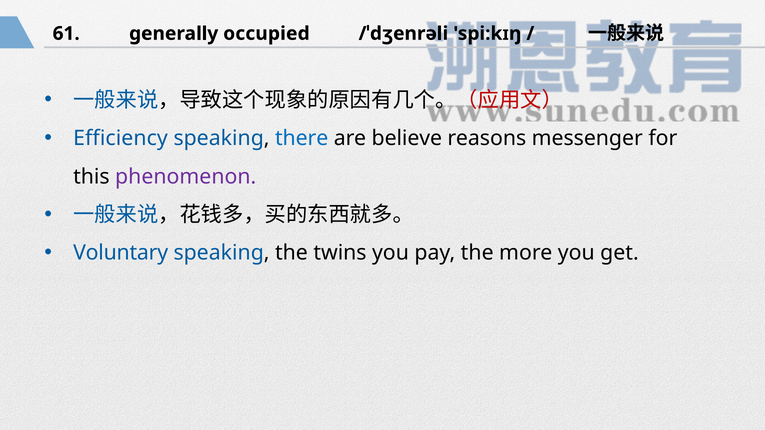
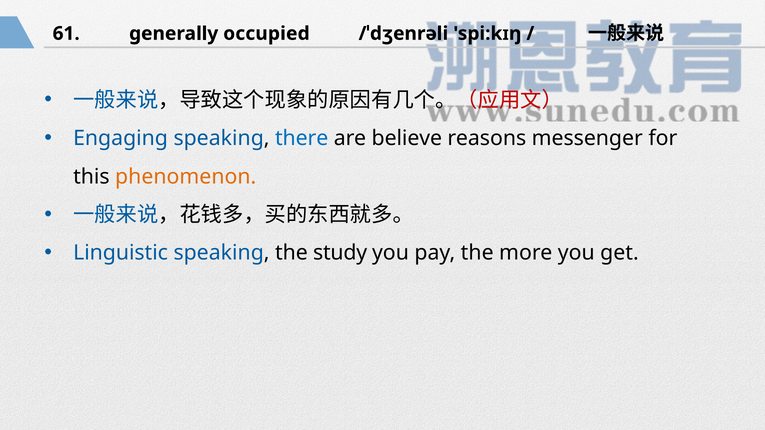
Efficiency: Efficiency -> Engaging (121, 138)
phenomenon colour: purple -> orange (186, 177)
Voluntary: Voluntary -> Linguistic (121, 253)
twins: twins -> study (340, 253)
